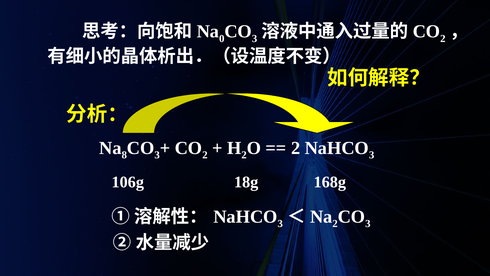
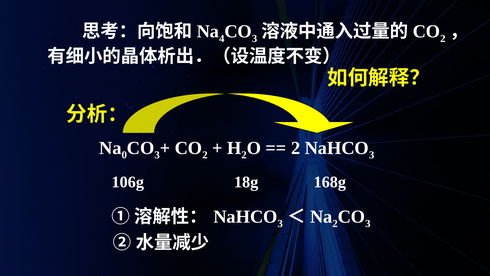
0: 0 -> 4 (222, 39)
8: 8 -> 0 (124, 155)
